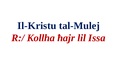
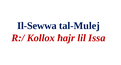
Il-Kristu: Il-Kristu -> Il-Sewwa (37, 26)
Kollha: Kollha -> Kollox (41, 38)
